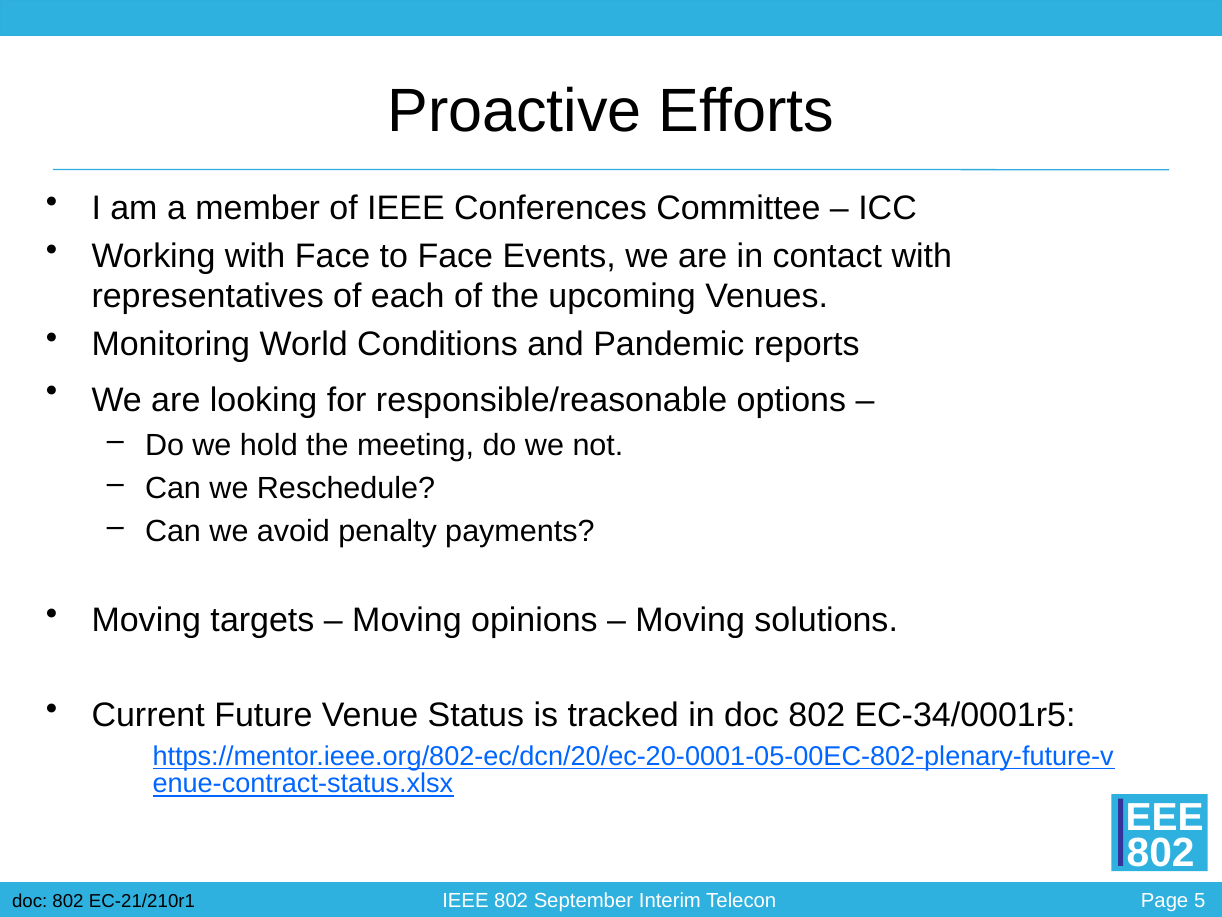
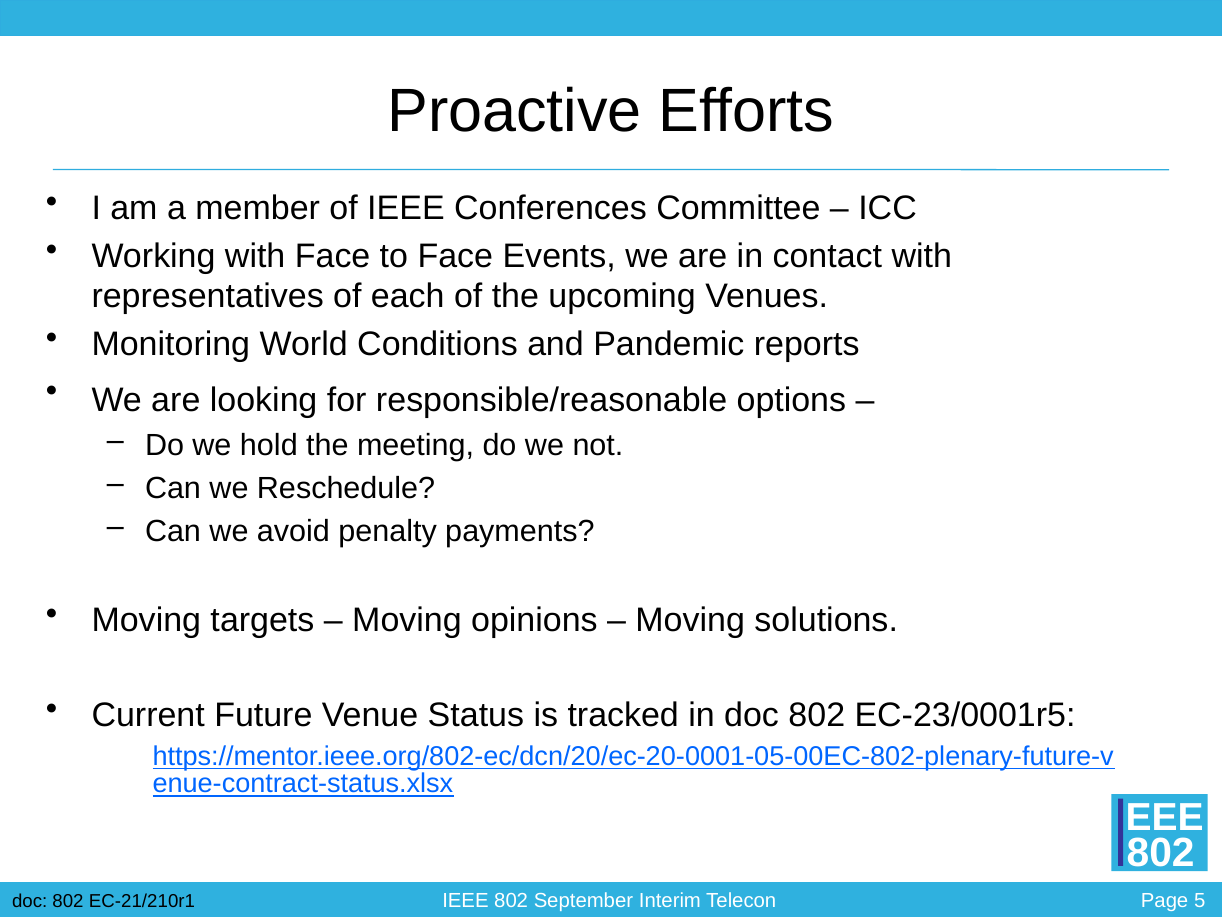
EC-34/0001r5: EC-34/0001r5 -> EC-23/0001r5 (965, 715)
